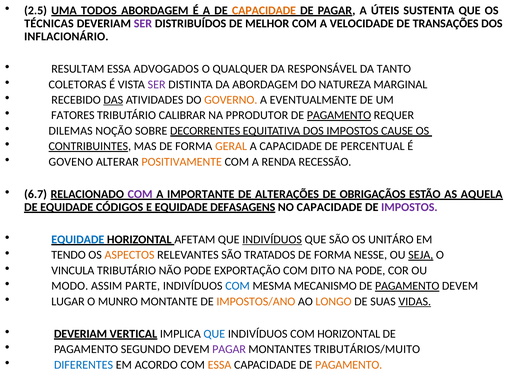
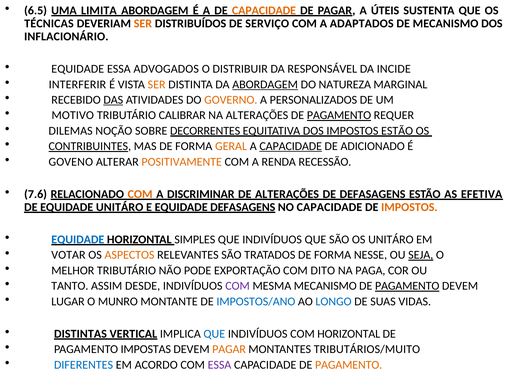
2.5: 2.5 -> 6.5 (36, 11)
TODOS: TODOS -> LIMITA (99, 11)
SER colour: purple -> orange (143, 24)
MELHOR: MELHOR -> SERVIÇO (267, 24)
VELOCIDADE: VELOCIDADE -> ADAPTADOS (362, 24)
DE TRANSAÇÕES: TRANSAÇÕES -> MECANISMO (446, 24)
RESULTAM: RESULTAM -> EQUIDADE (78, 69)
QUALQUER: QUALQUER -> DISTRIBUIR (240, 69)
TANTO: TANTO -> INCIDE (394, 69)
COLETORAS: COLETORAS -> INTERFERIR (77, 84)
SER colour: purple -> orange (157, 84)
ABORDAGEM underline: none -> present (265, 84)
EVENTUALMENTE: EVENTUALMENTE -> PERSONALIZADOS (313, 100)
FATORES: FATORES -> MOTIVO (73, 115)
NA PPRODUTOR: PPRODUTOR -> ALTERAÇÕES (257, 115)
IMPOSTOS CAUSE: CAUSE -> ESTÃO (397, 131)
CAPACIDADE underline: none -> present (291, 146)
PERCENTUAL: PERCENTUAL -> ADICIONADO (373, 146)
6.7: 6.7 -> 7.6 (36, 194)
COM colour: purple -> orange (140, 194)
IMPORTANTE: IMPORTANTE -> DISCRIMINAR (201, 194)
DE OBRIGAÇÃOS: OBRIGAÇÃOS -> DEFASAGENS (373, 194)
AQUELA: AQUELA -> EFETIVA (482, 194)
EQUIDADE CÓDIGOS: CÓDIGOS -> UNITÁRO (120, 207)
IMPOSTOS colour: purple -> orange (409, 207)
AFETAM: AFETAM -> SIMPLES (195, 240)
INDIVÍDUOS underline: present -> none (272, 240)
TENDO: TENDO -> VOTAR (68, 255)
VINCULA: VINCULA -> MELHOR (73, 270)
NA PODE: PODE -> PAGA (370, 270)
MODO: MODO -> TANTO (70, 286)
PARTE: PARTE -> DESDE (143, 286)
COM colour: blue -> purple (238, 286)
IMPOSTOS/ANO colour: orange -> blue (256, 301)
LONGO colour: orange -> blue (334, 301)
VIDAS underline: present -> none (415, 301)
DEVERIAM: DEVERIAM -> DISTINTAS (80, 334)
SEGUNDO: SEGUNDO -> IMPOSTAS (146, 349)
PAGAR colour: purple -> orange (229, 349)
ESSA colour: orange -> purple (220, 365)
